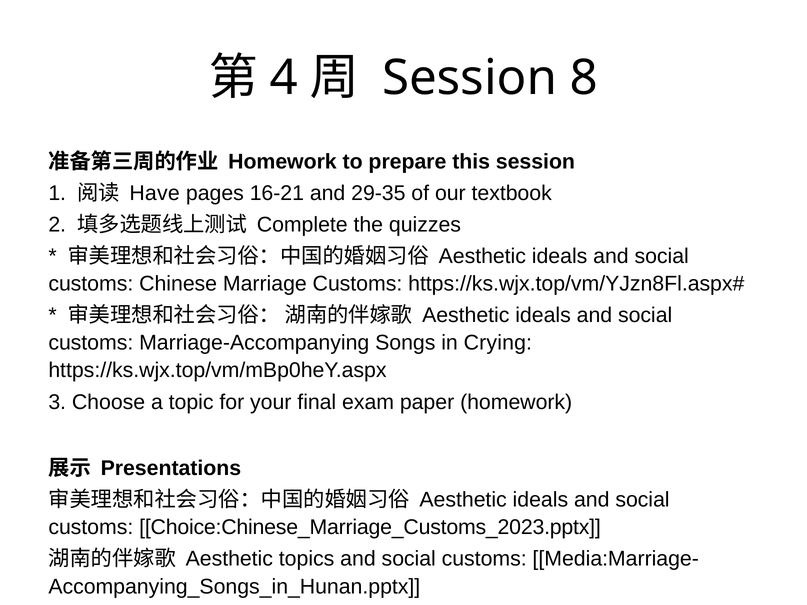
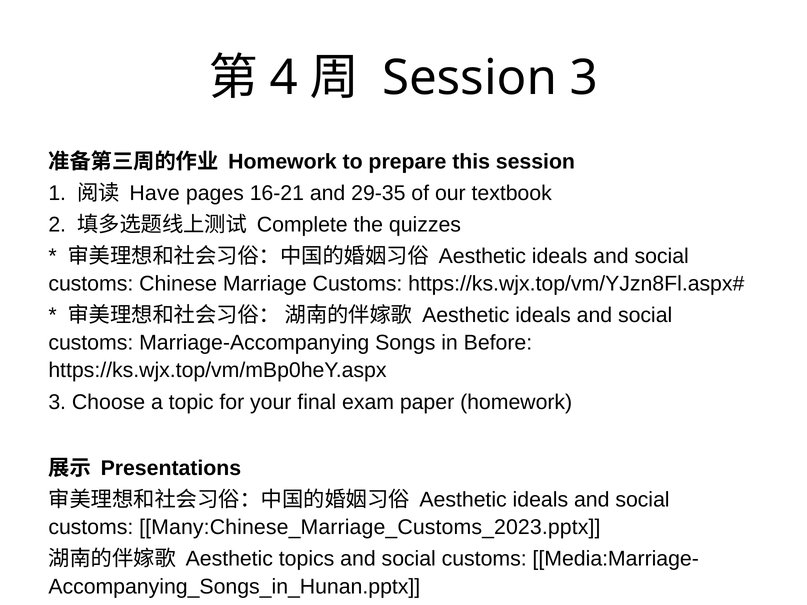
Session 8: 8 -> 3 (584, 78)
Crying: Crying -> Before (498, 343)
Choice:Chinese_Marriage_Customs_2023.pptx: Choice:Chinese_Marriage_Customs_2023.pptx -> Many:Chinese_Marriage_Customs_2023.pptx (370, 528)
